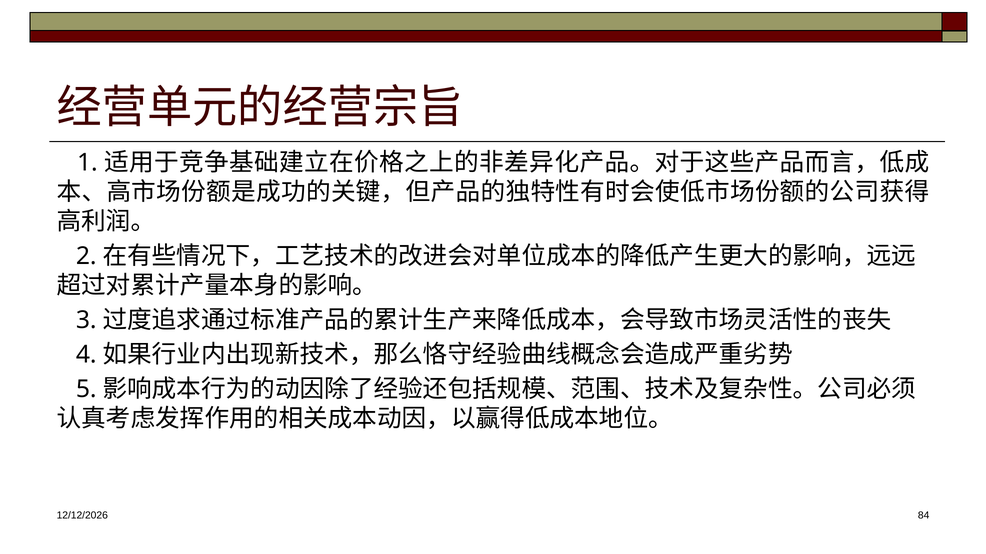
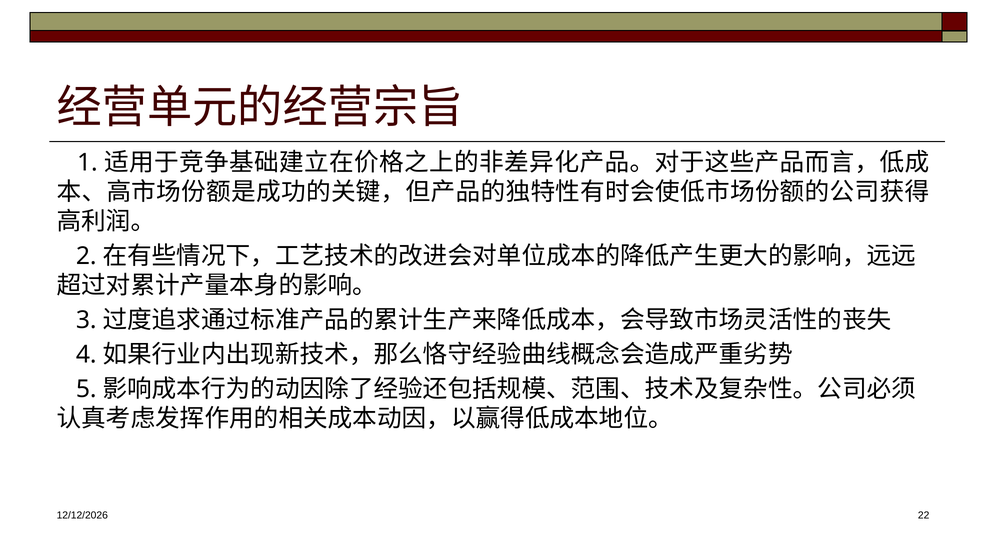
84: 84 -> 22 (924, 516)
